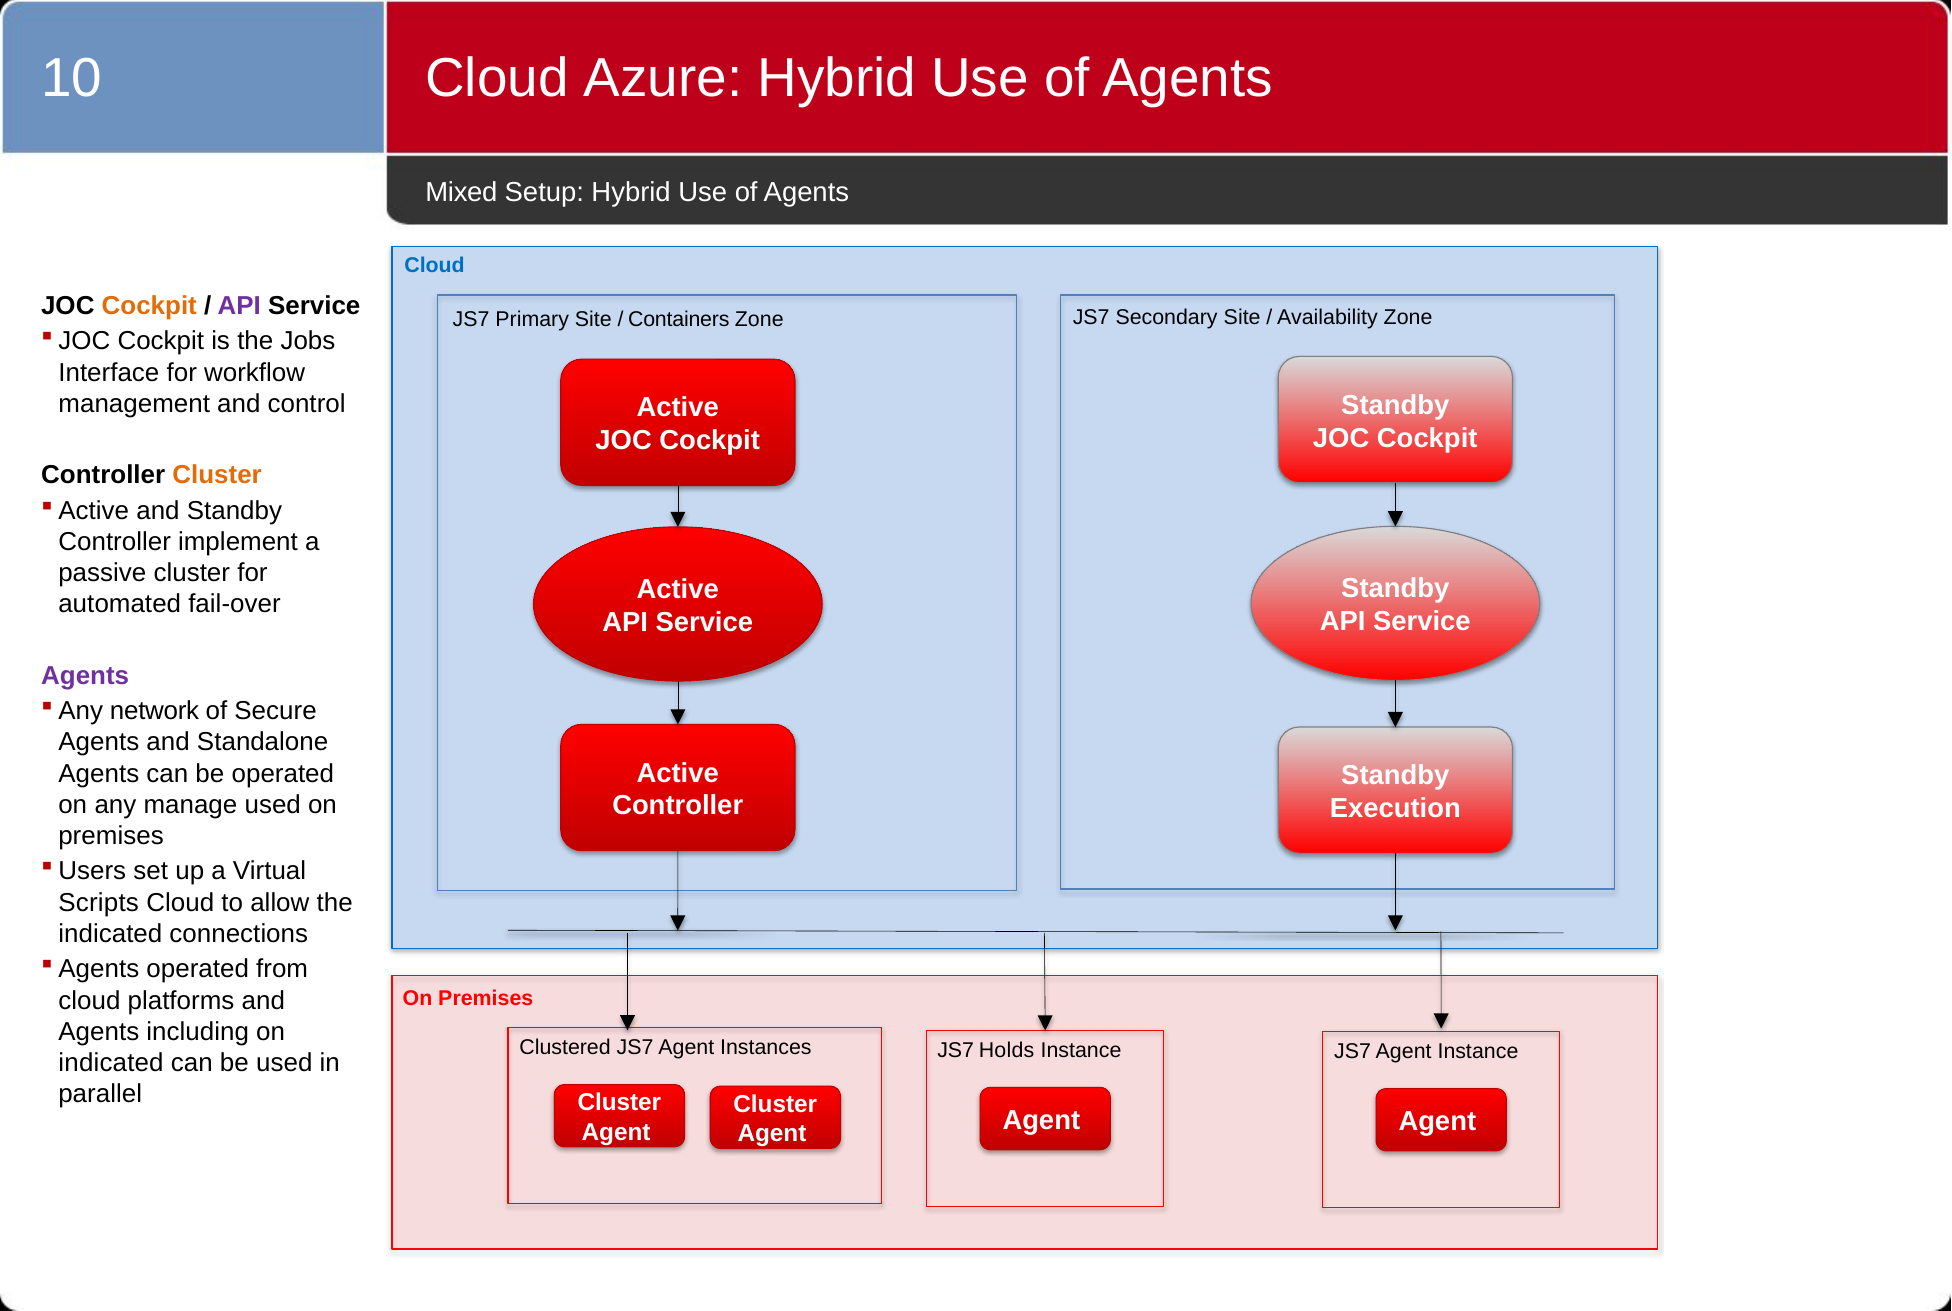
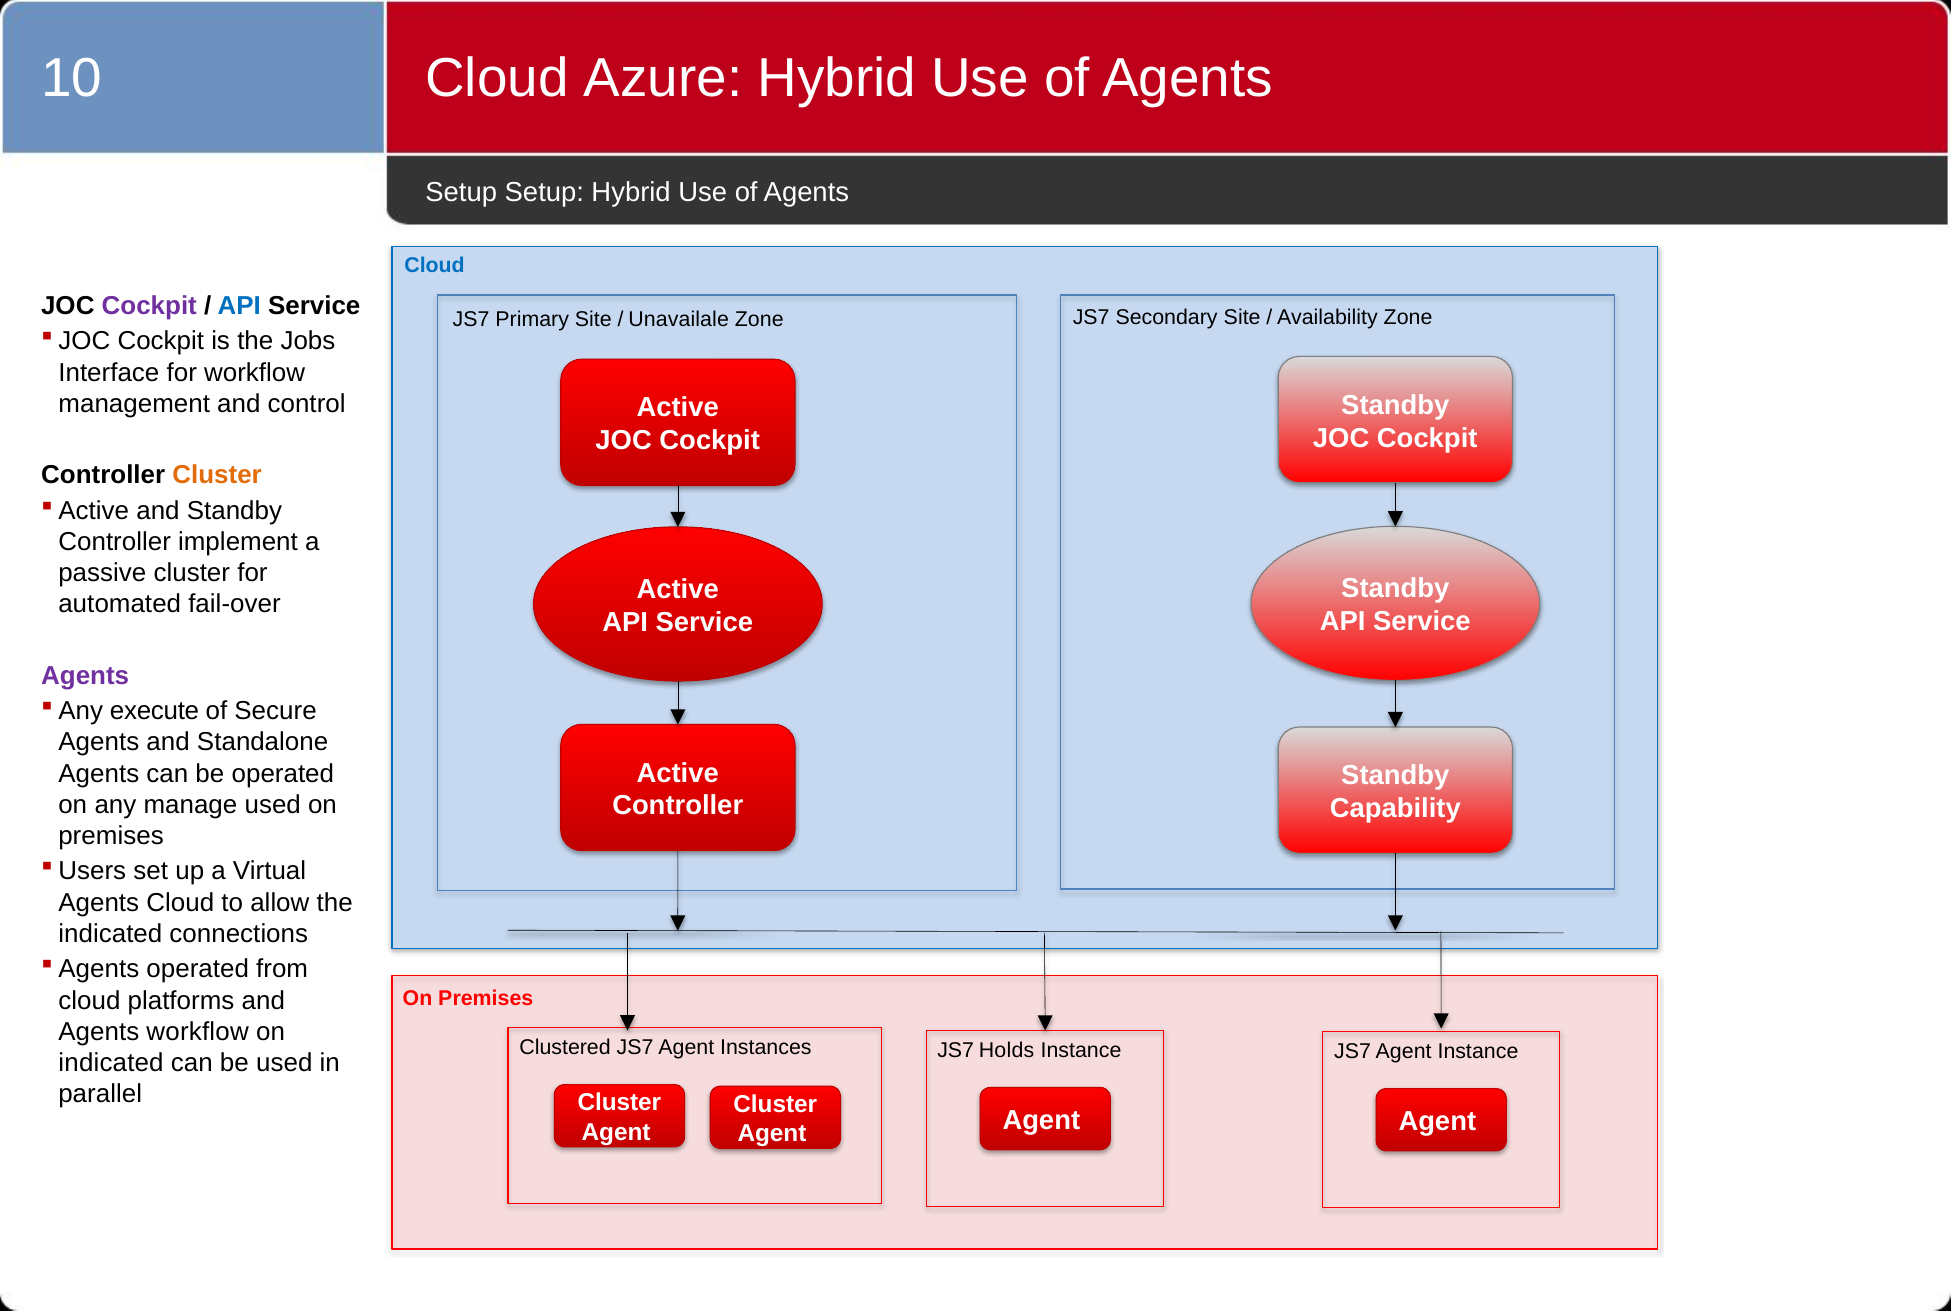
Mixed: Mixed -> Setup (461, 192)
Cockpit colour: orange -> purple (149, 306)
API colour: purple -> blue (239, 306)
Containers: Containers -> Unavailale (679, 319)
network: network -> execute (155, 711)
Execution: Execution -> Capability (1395, 808)
Scripts: Scripts -> Agents (99, 902)
Agents including: including -> workflow (198, 1031)
